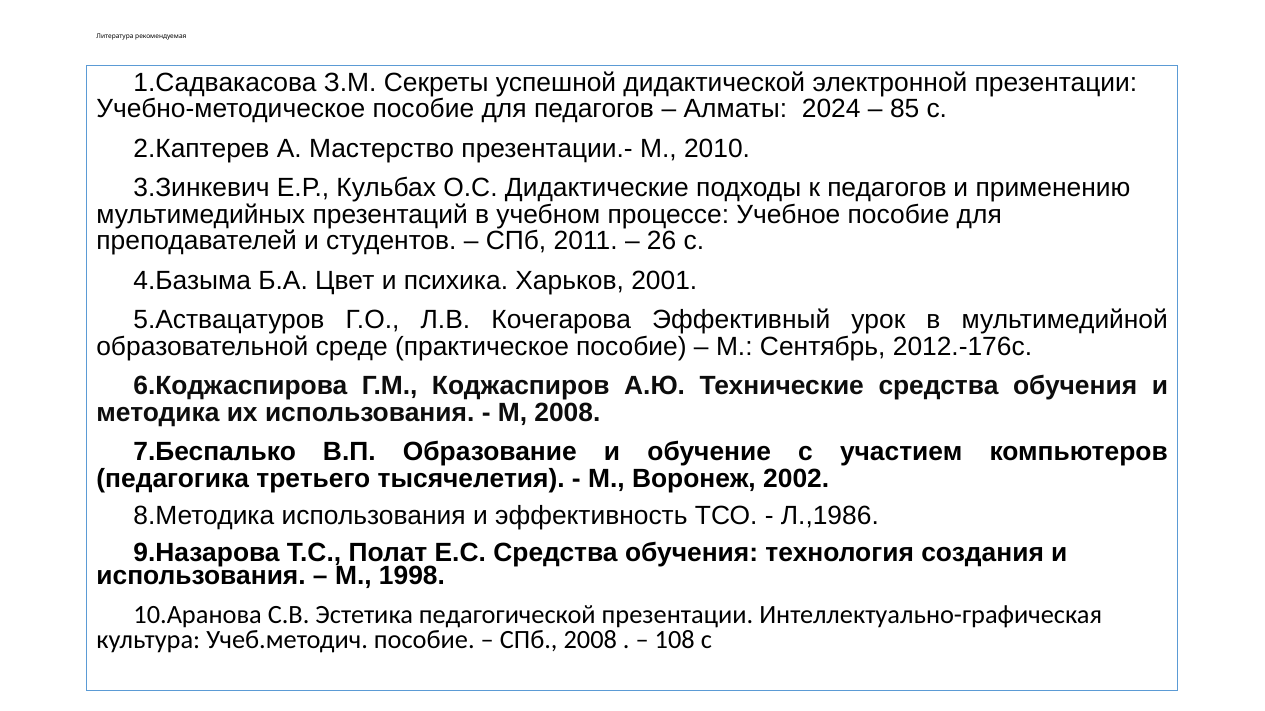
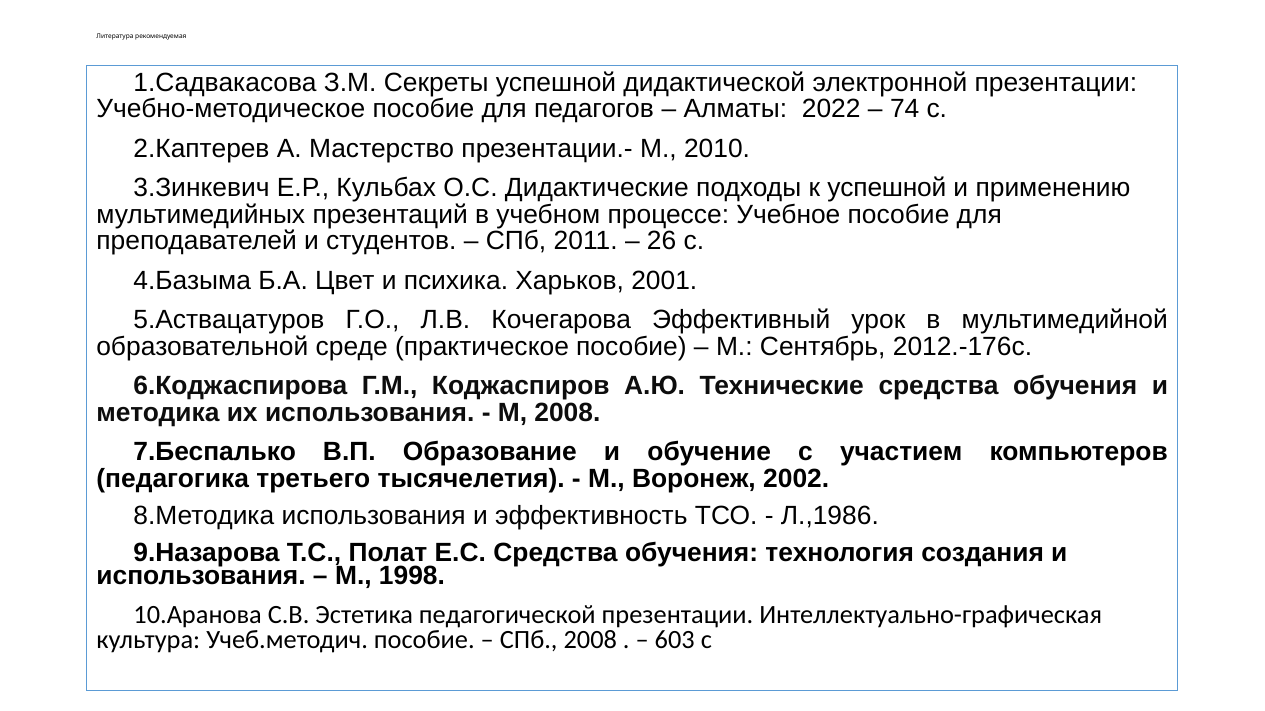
2024: 2024 -> 2022 (831, 109)
85: 85 -> 74 (905, 109)
к педагогов: педагогов -> успешной (887, 188)
108: 108 -> 603 (675, 641)
